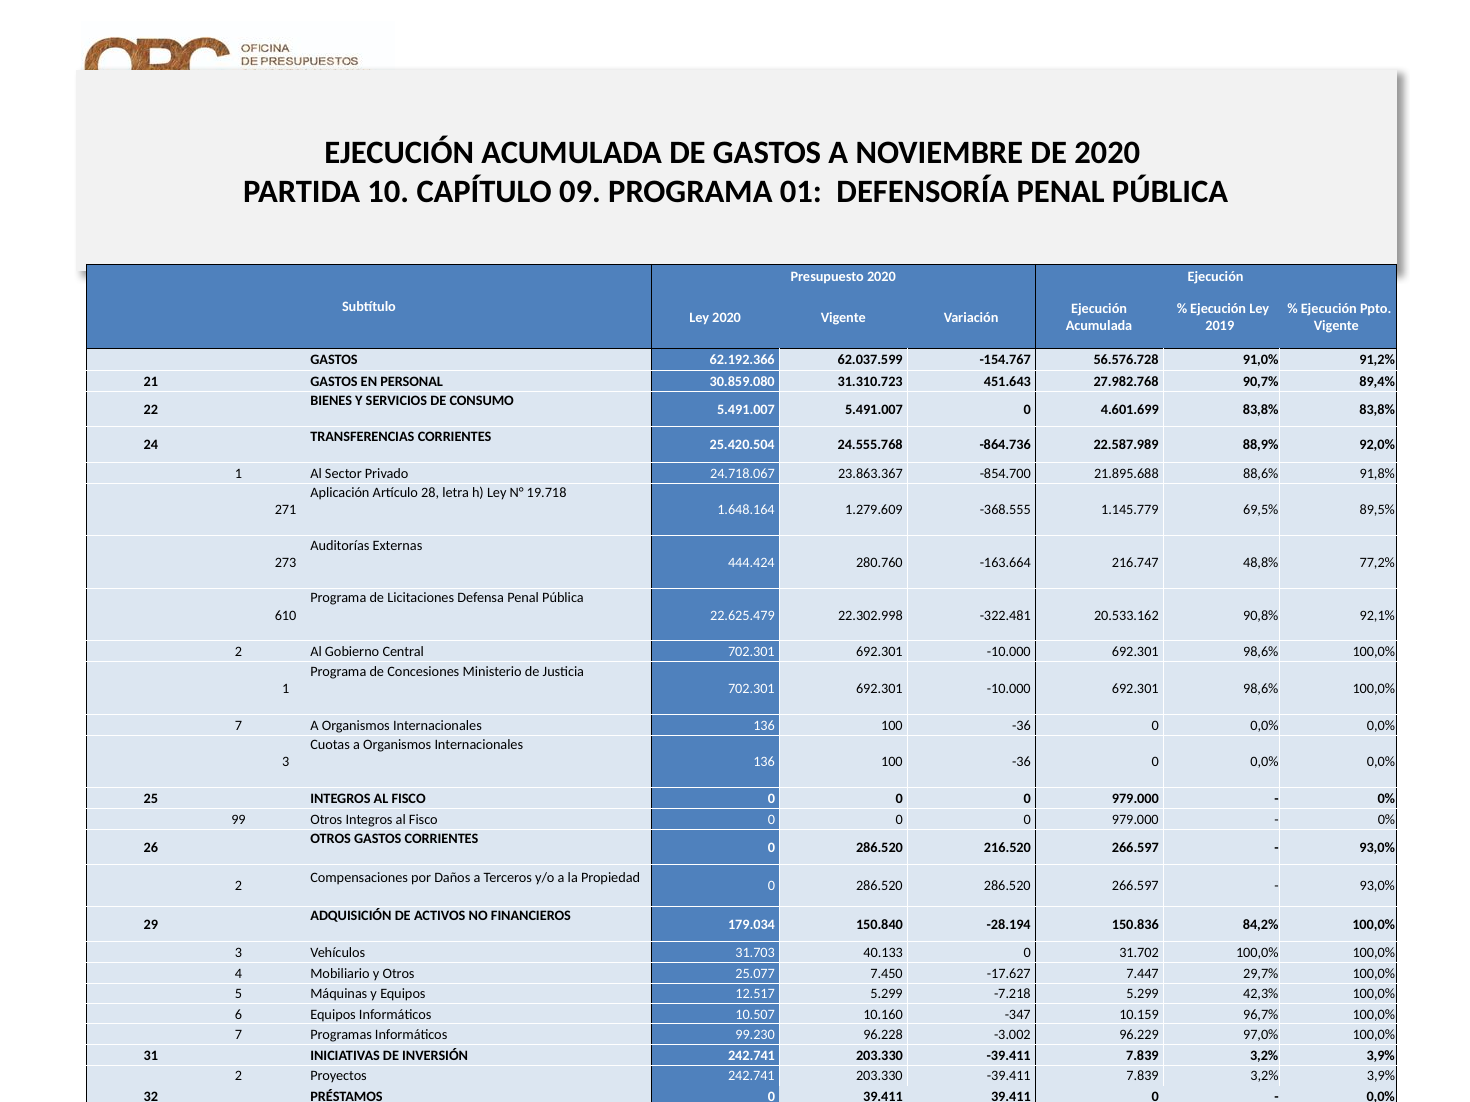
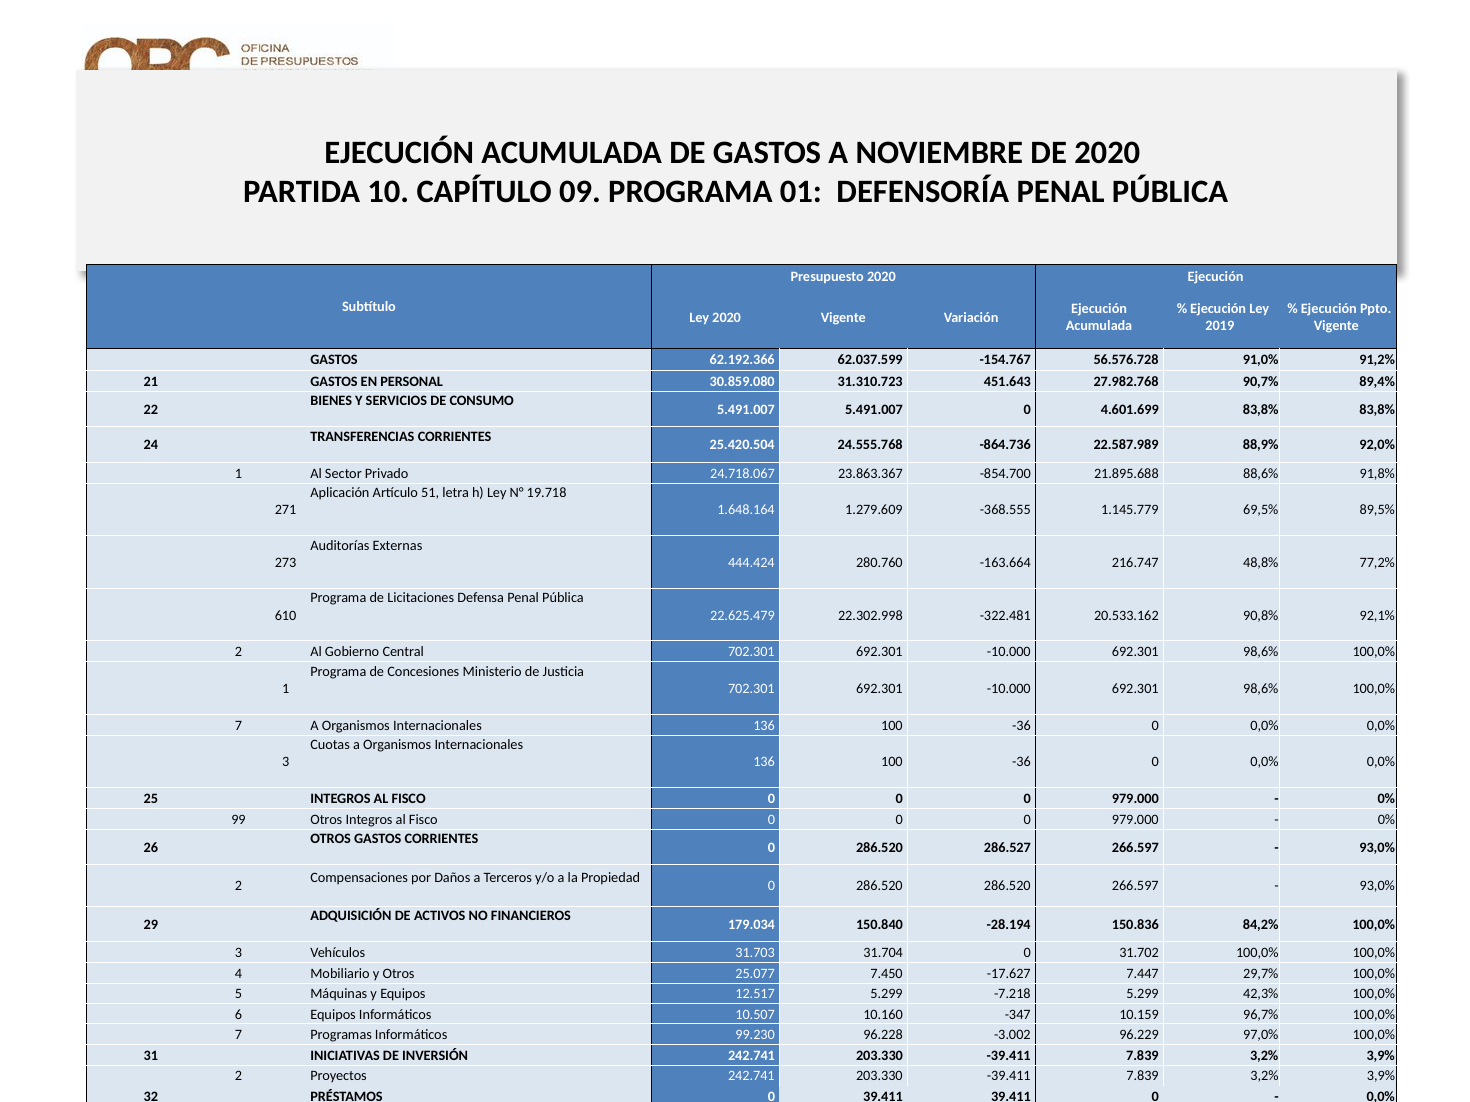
28: 28 -> 51 (430, 493)
216.520: 216.520 -> 286.527 (1007, 848)
40.133: 40.133 -> 31.704 (883, 953)
